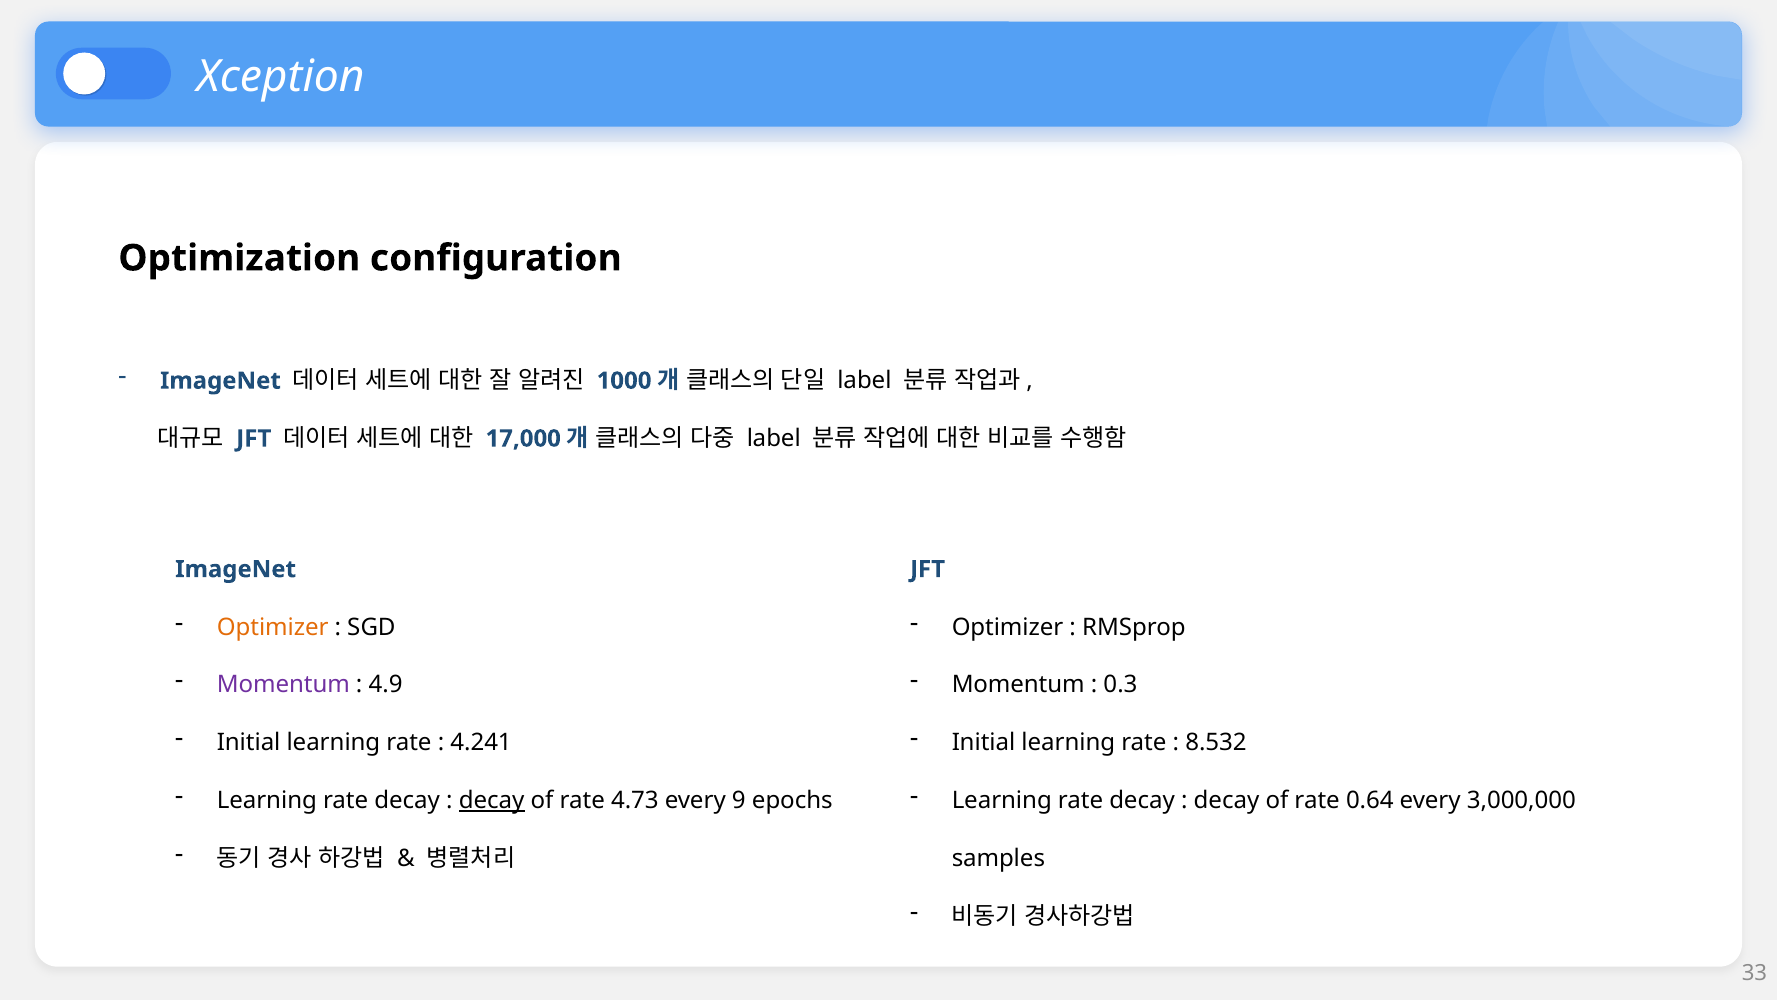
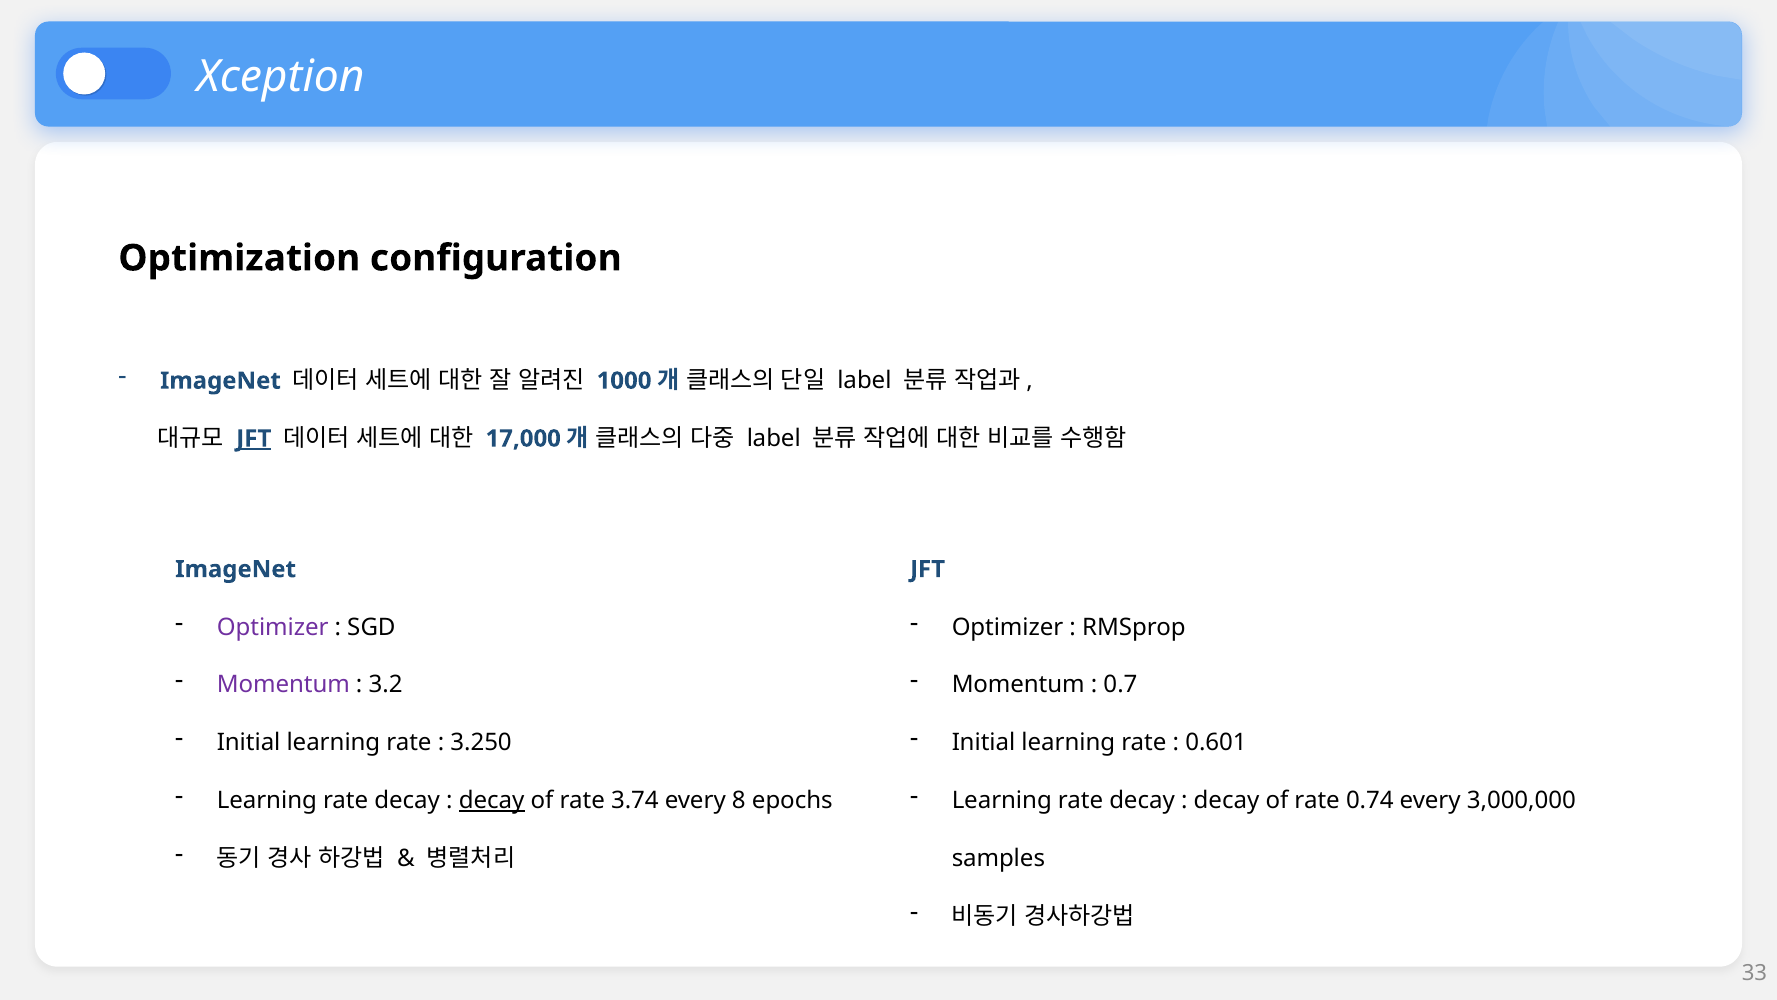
JFT underline: none -> present (254, 438)
Optimizer colour: orange -> purple (273, 627)
4.9: 4.9 -> 3.2 (386, 685)
0.3: 0.3 -> 0.7 (1120, 685)
4.241: 4.241 -> 3.250 (481, 742)
8.532: 8.532 -> 0.601 (1216, 742)
4.73: 4.73 -> 3.74 (635, 800)
9: 9 -> 8 (739, 800)
0.64: 0.64 -> 0.74 (1370, 800)
